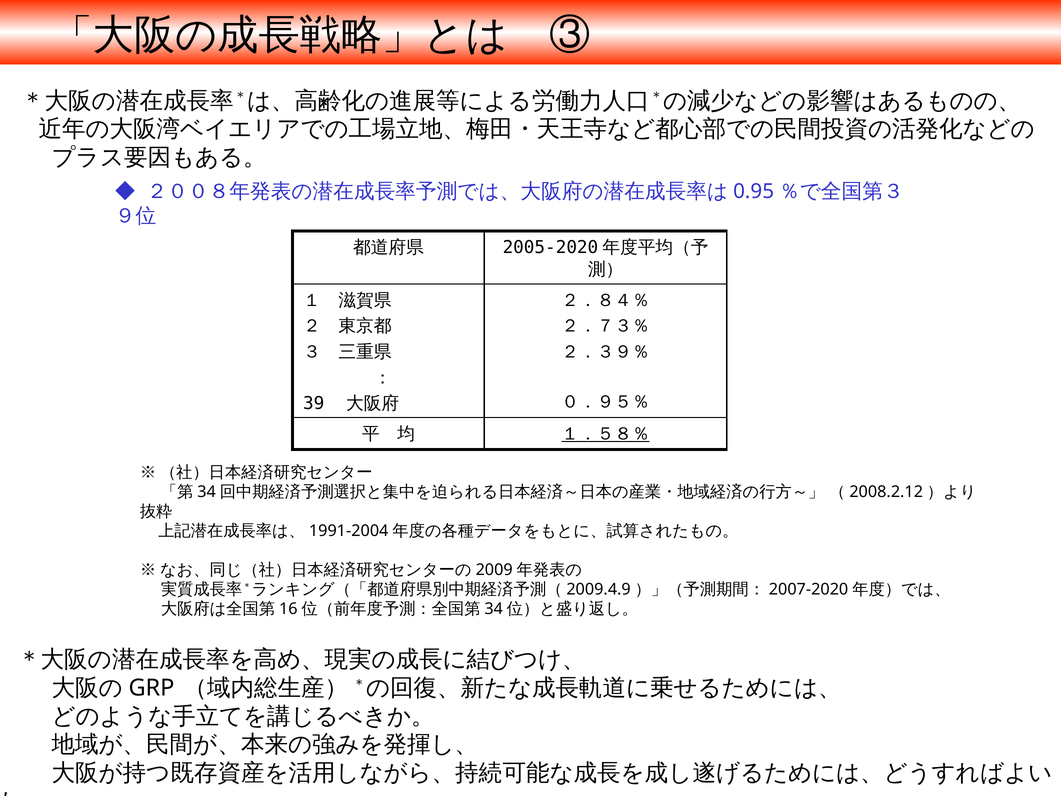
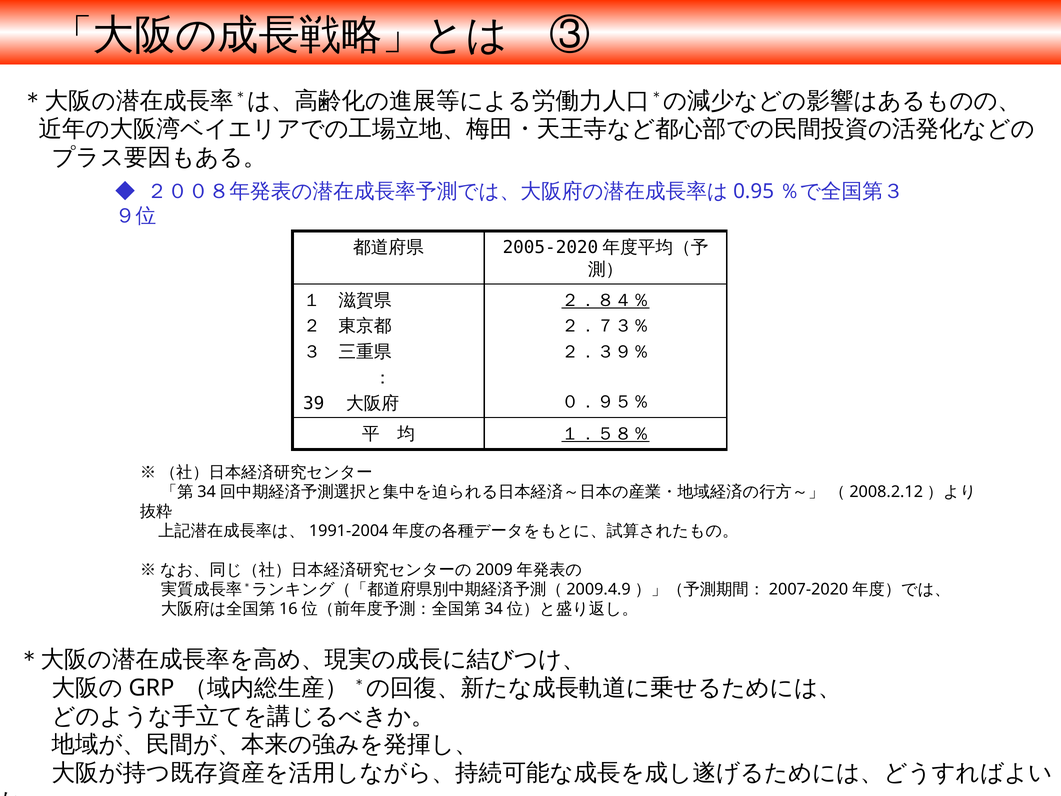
２．８４％ underline: none -> present (606, 300)
